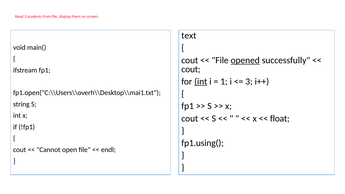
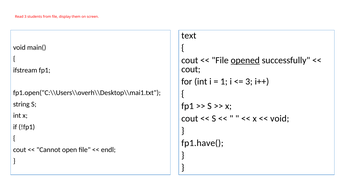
int underline: present -> none (201, 82)
float: float -> void (280, 118)
fp1.using(: fp1.using( -> fp1.have( (202, 143)
